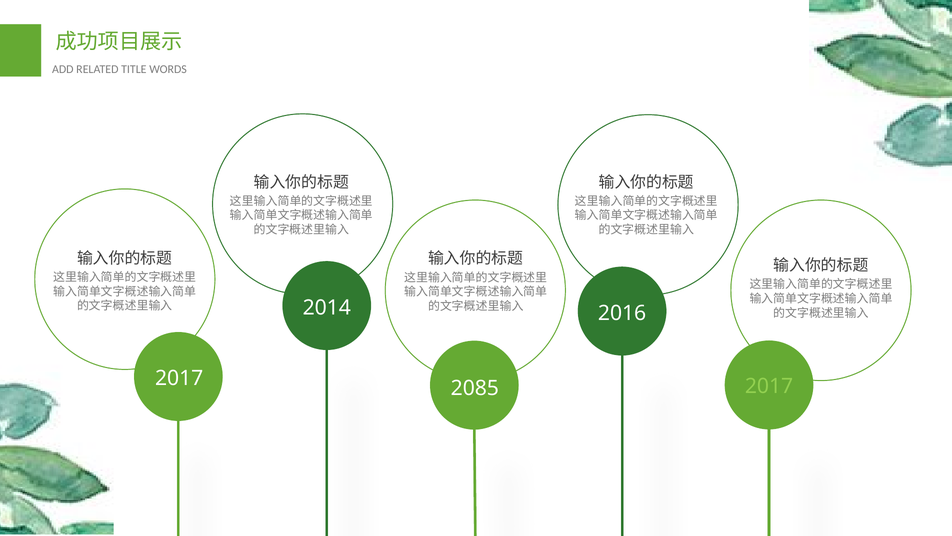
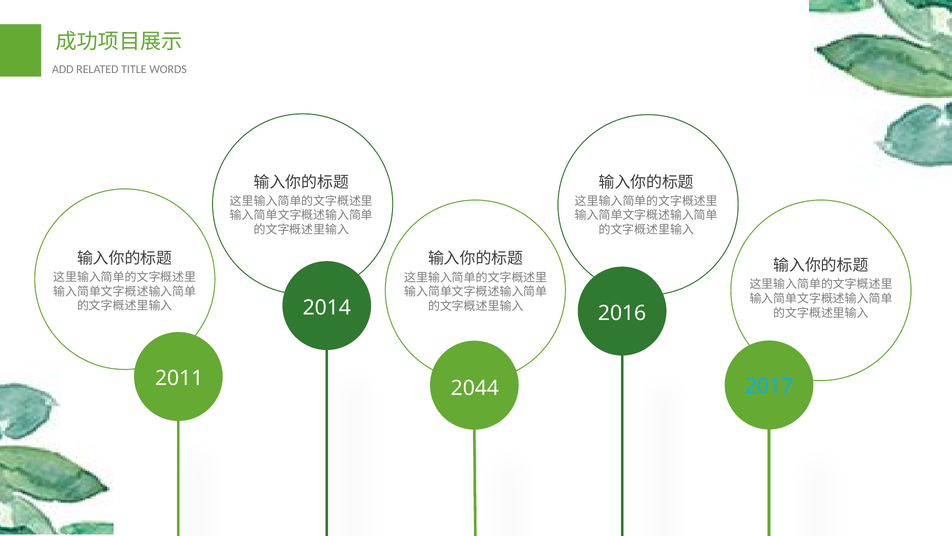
2017: 2017 -> 2011 (179, 378)
2017 colour: light green -> light blue (769, 386)
2085: 2085 -> 2044 (475, 388)
